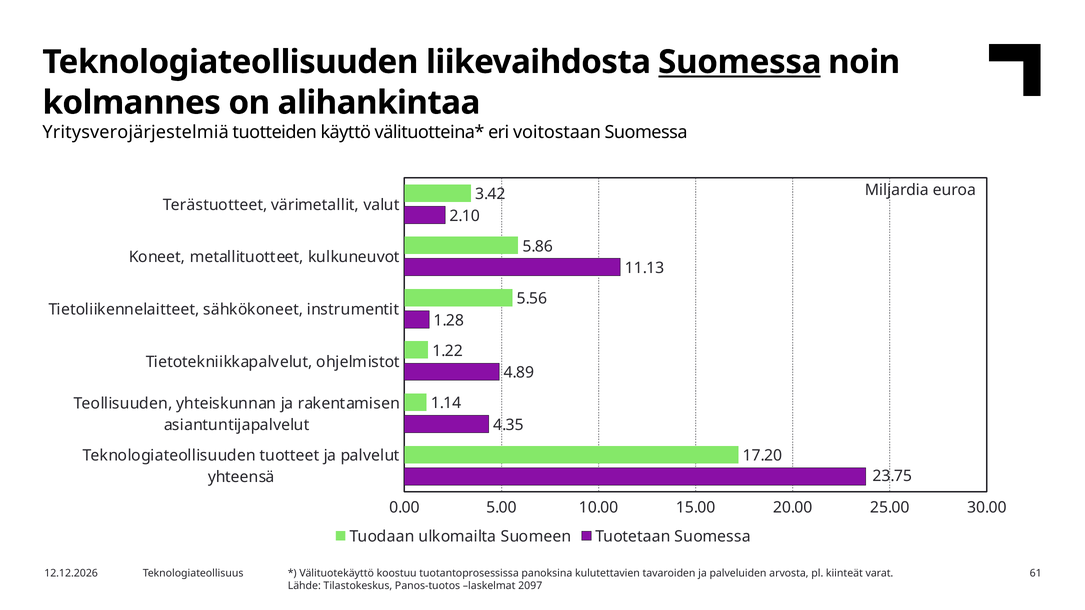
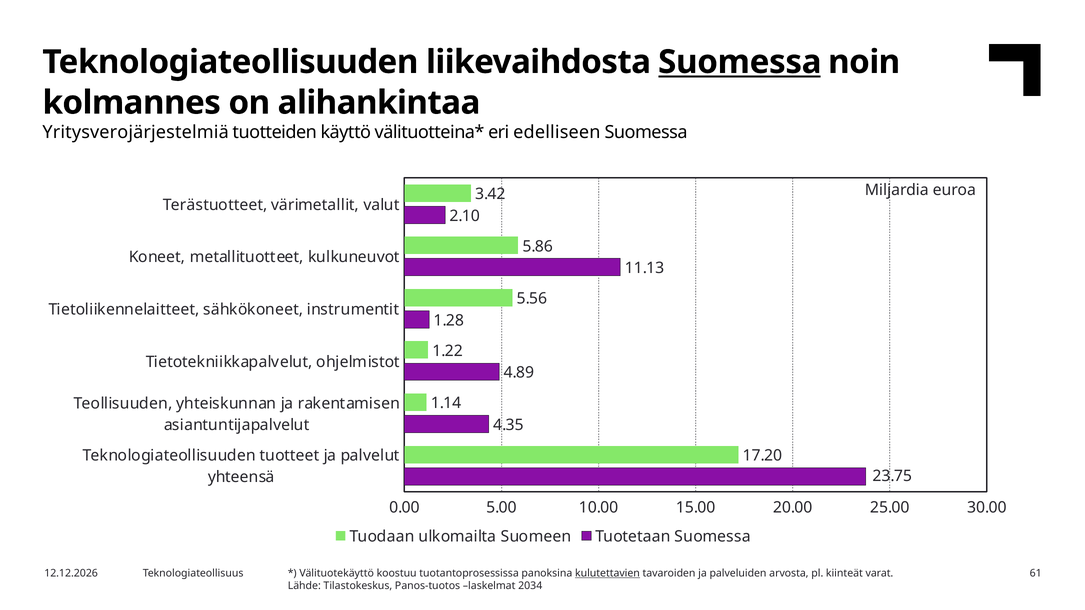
voitostaan: voitostaan -> edelliseen (557, 132)
kulutettavien underline: none -> present (607, 573)
2097: 2097 -> 2034 (530, 586)
